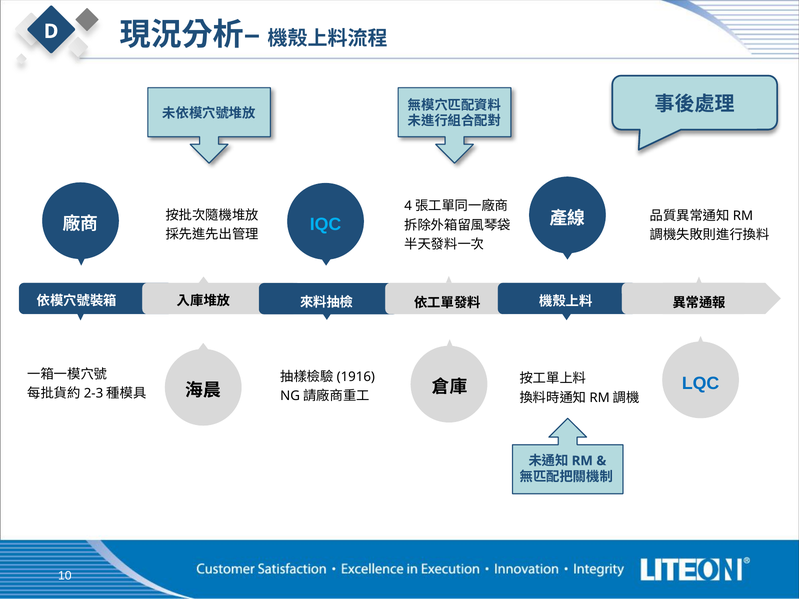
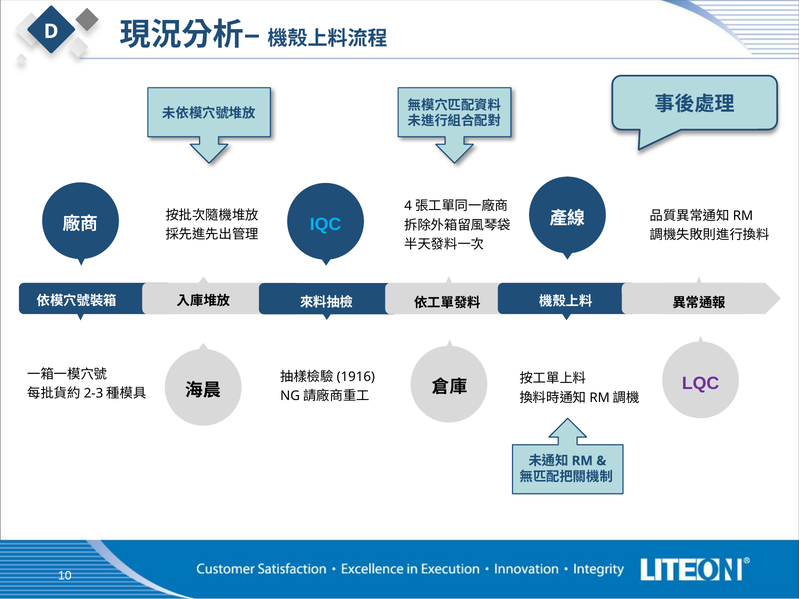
LQC colour: blue -> purple (701, 383)
